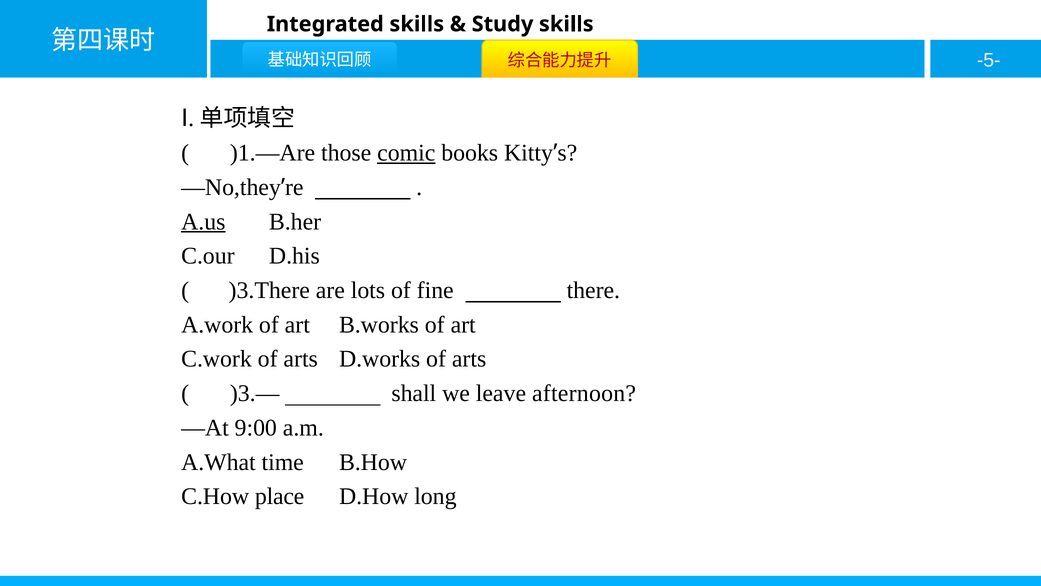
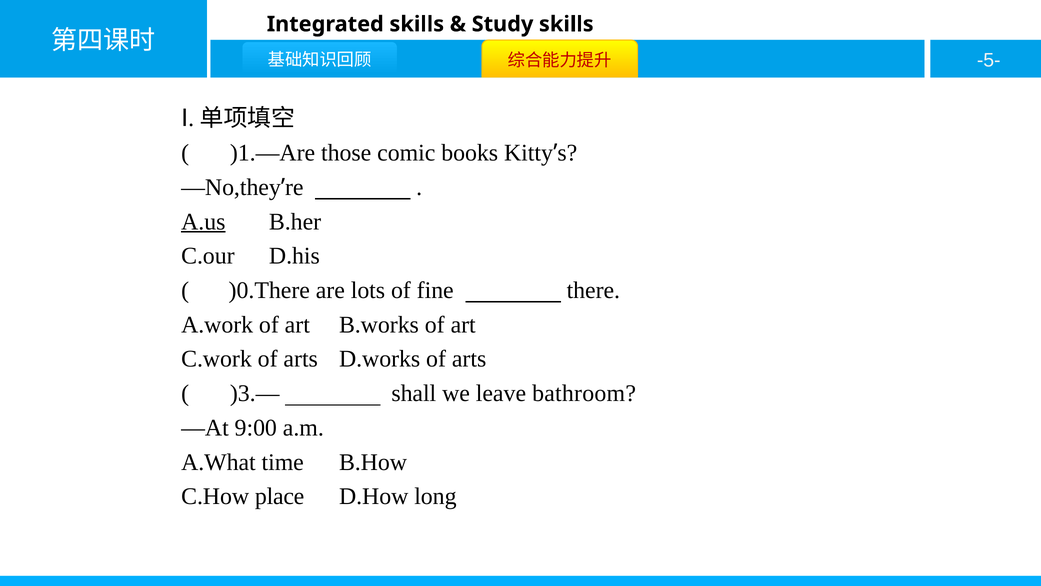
comic underline: present -> none (406, 153)
)3.There: )3.There -> )0.There (269, 290)
afternoon: afternoon -> bathroom (584, 393)
